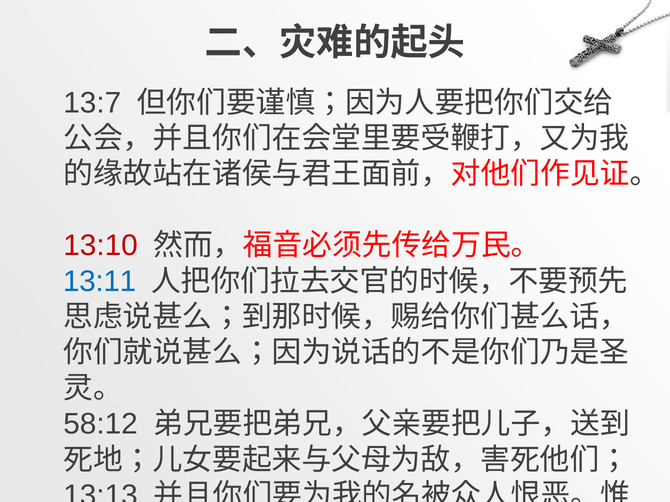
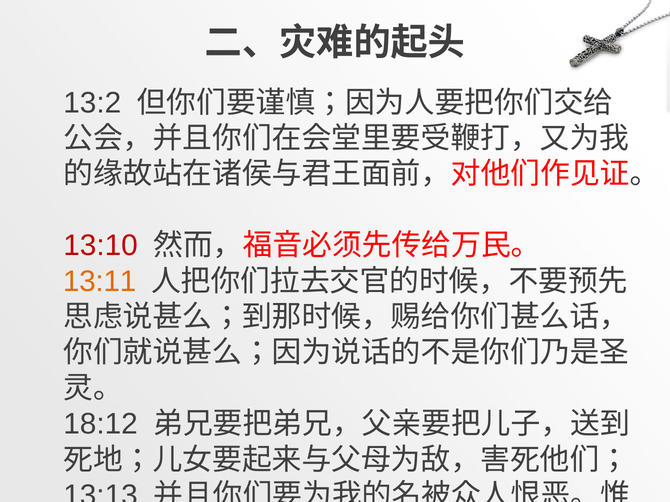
13:7: 13:7 -> 13:2 (92, 103)
13:11 colour: blue -> orange (100, 282)
58:12: 58:12 -> 18:12 (101, 425)
